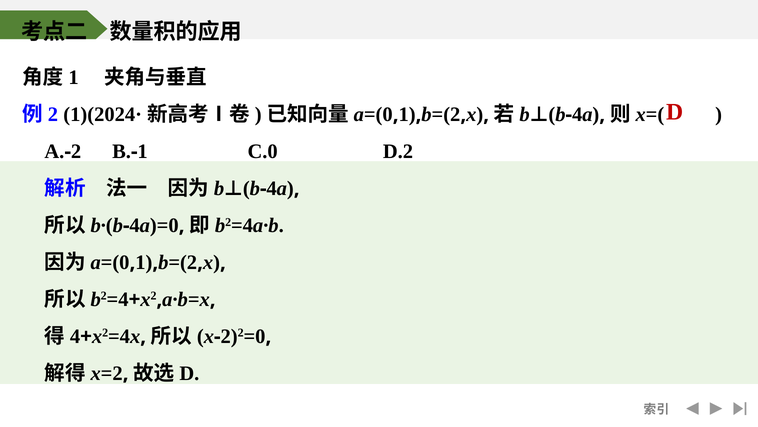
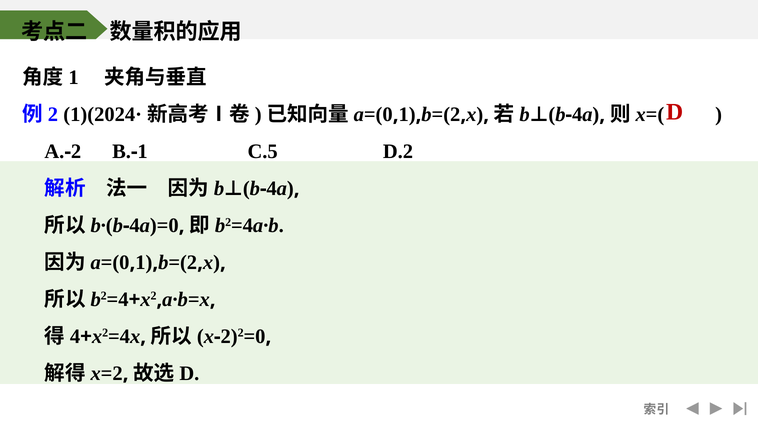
C.0: C.0 -> C.5 (263, 151)
